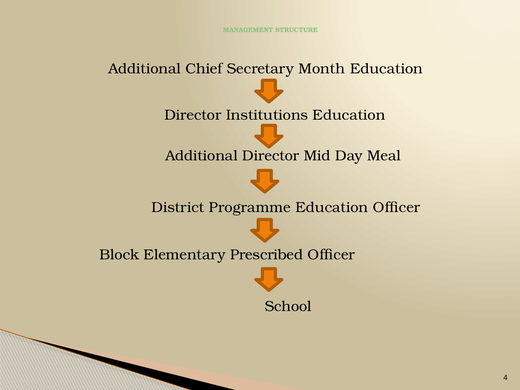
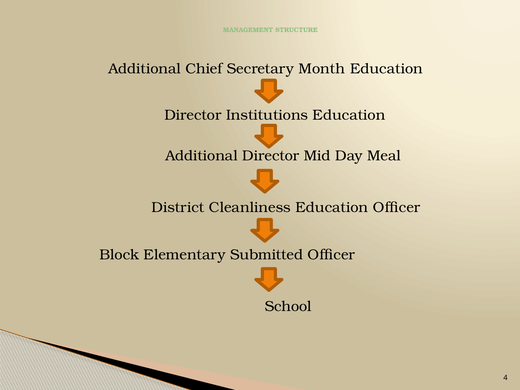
Programme: Programme -> Cleanliness (250, 207)
Prescribed: Prescribed -> Submitted (267, 255)
